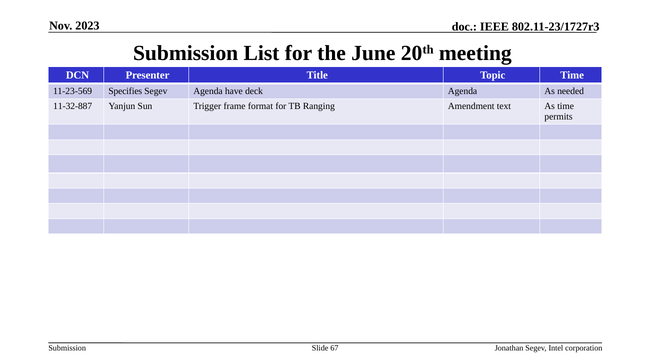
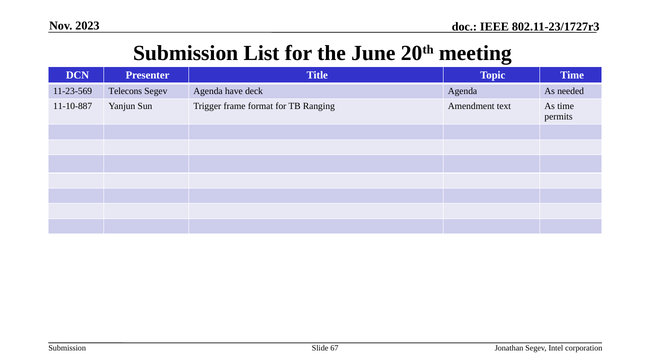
Specifies: Specifies -> Telecons (125, 91)
11-32-887: 11-32-887 -> 11-10-887 (73, 106)
